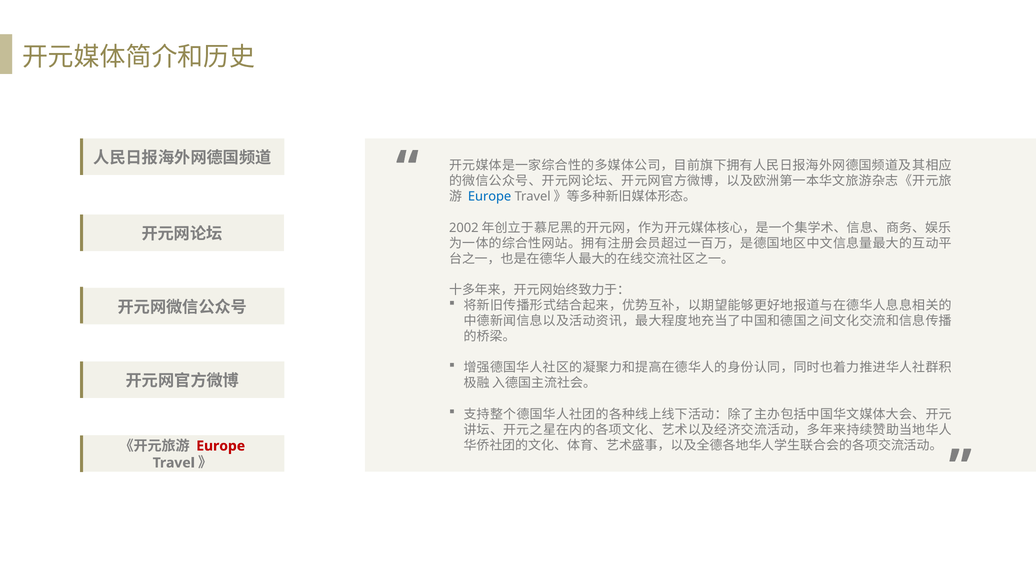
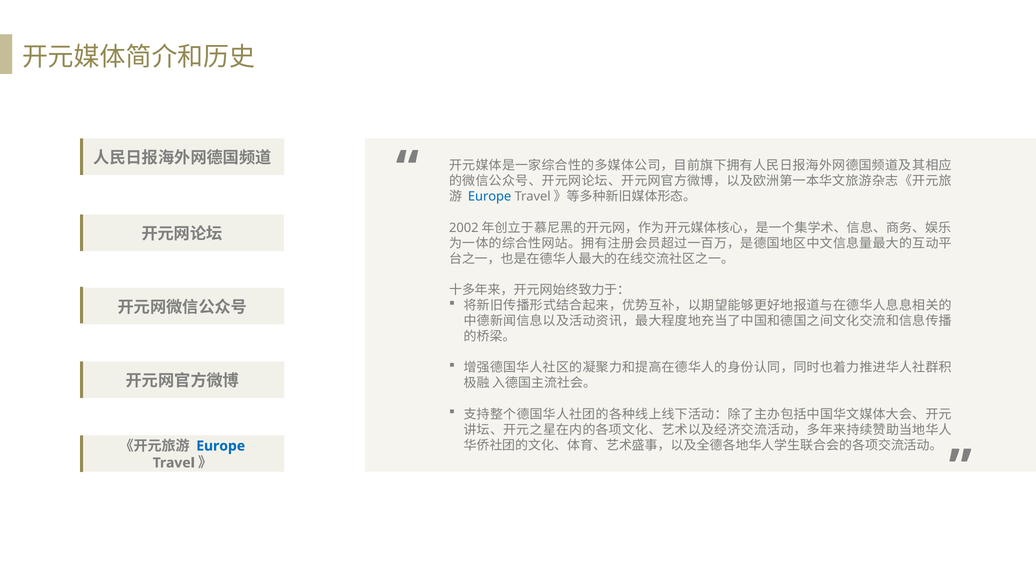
Europe colour: red -> blue (221, 446)
